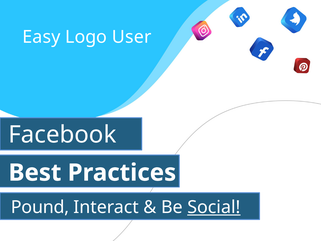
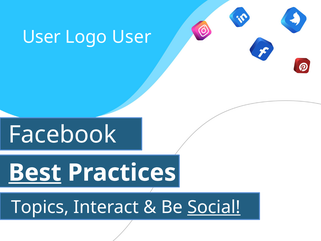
Easy: Easy -> User (42, 37)
Best underline: none -> present (35, 173)
Pound: Pound -> Topics (40, 207)
